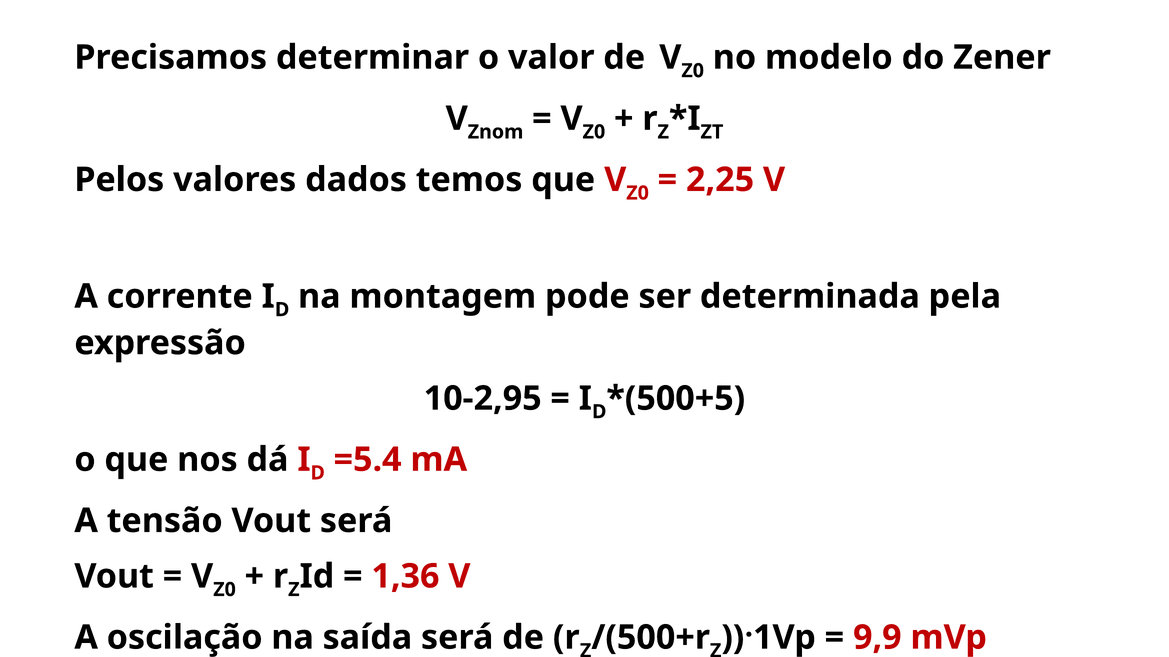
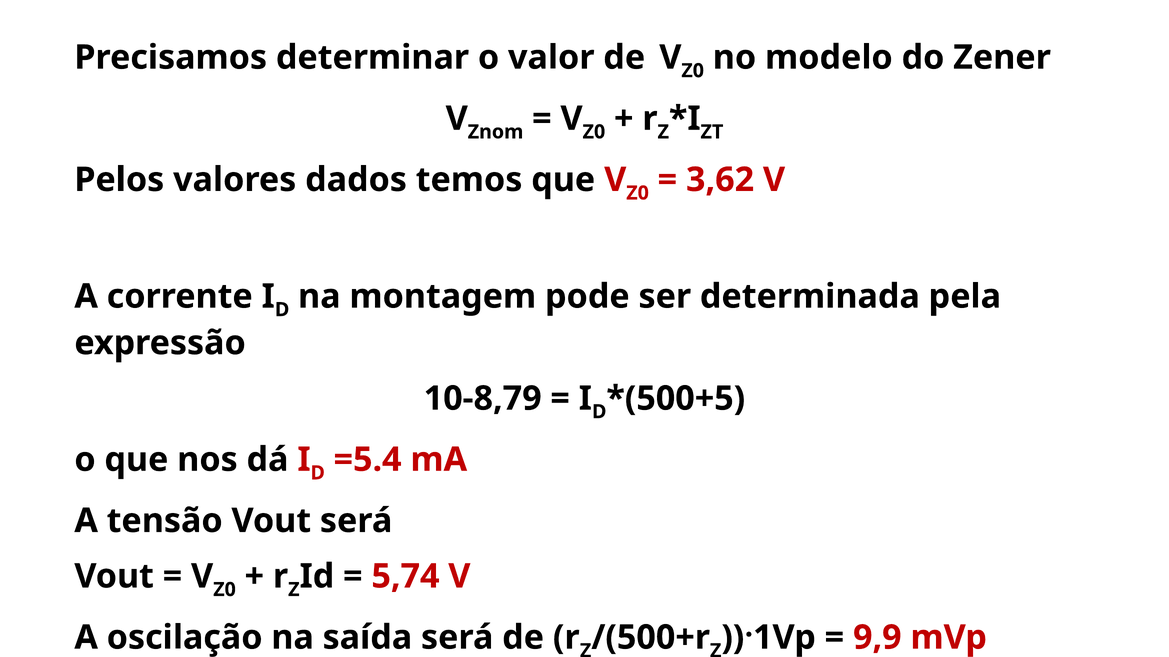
2,25: 2,25 -> 3,62 (720, 180)
10-2,95: 10-2,95 -> 10-8,79 (483, 399)
1,36: 1,36 -> 5,74 (405, 577)
